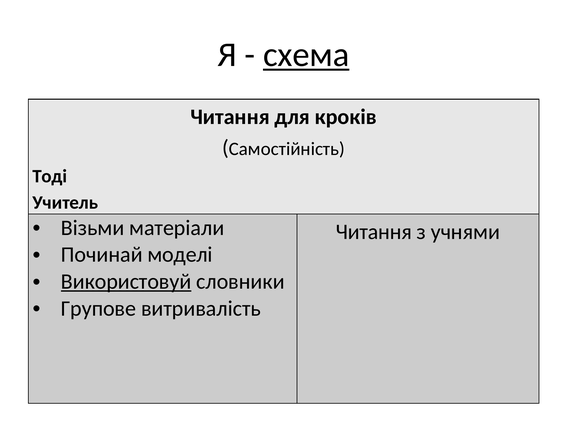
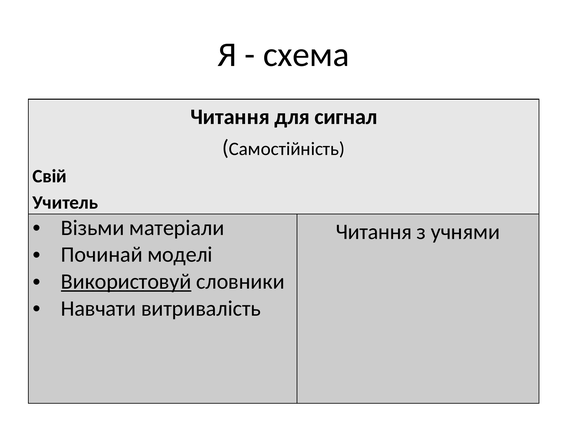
схема underline: present -> none (306, 55)
кроків: кроків -> сигнал (346, 117)
Тоді: Тоді -> Свій (50, 176)
Групове: Групове -> Навчати (99, 309)
